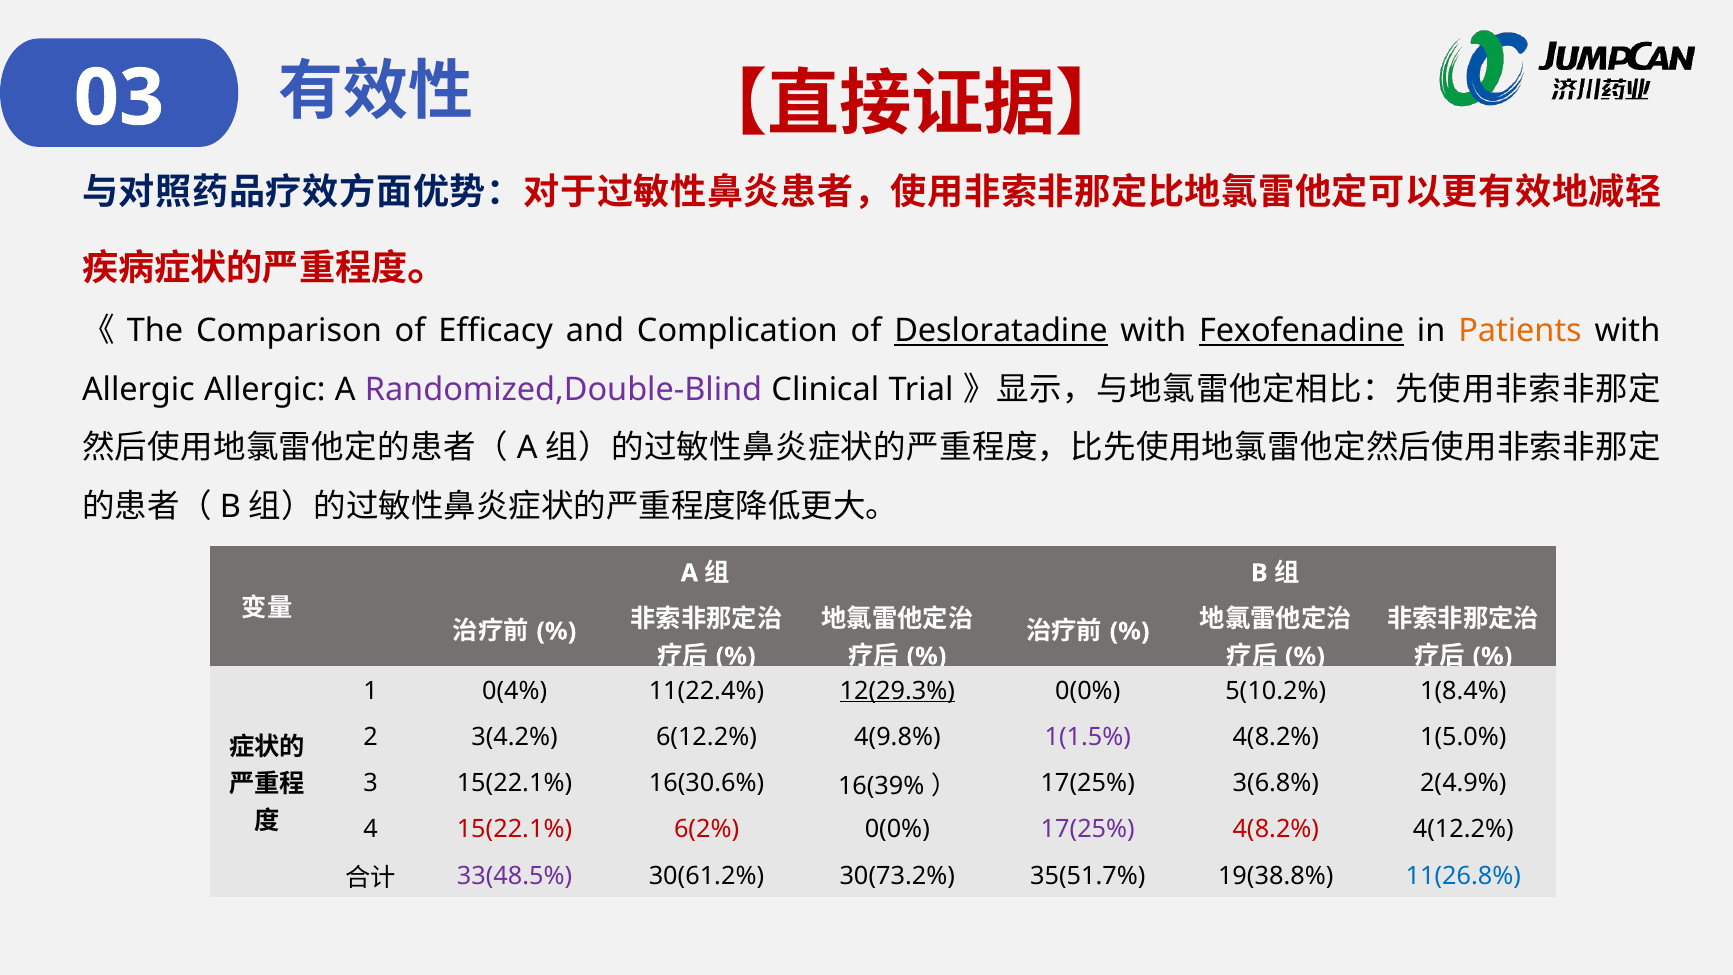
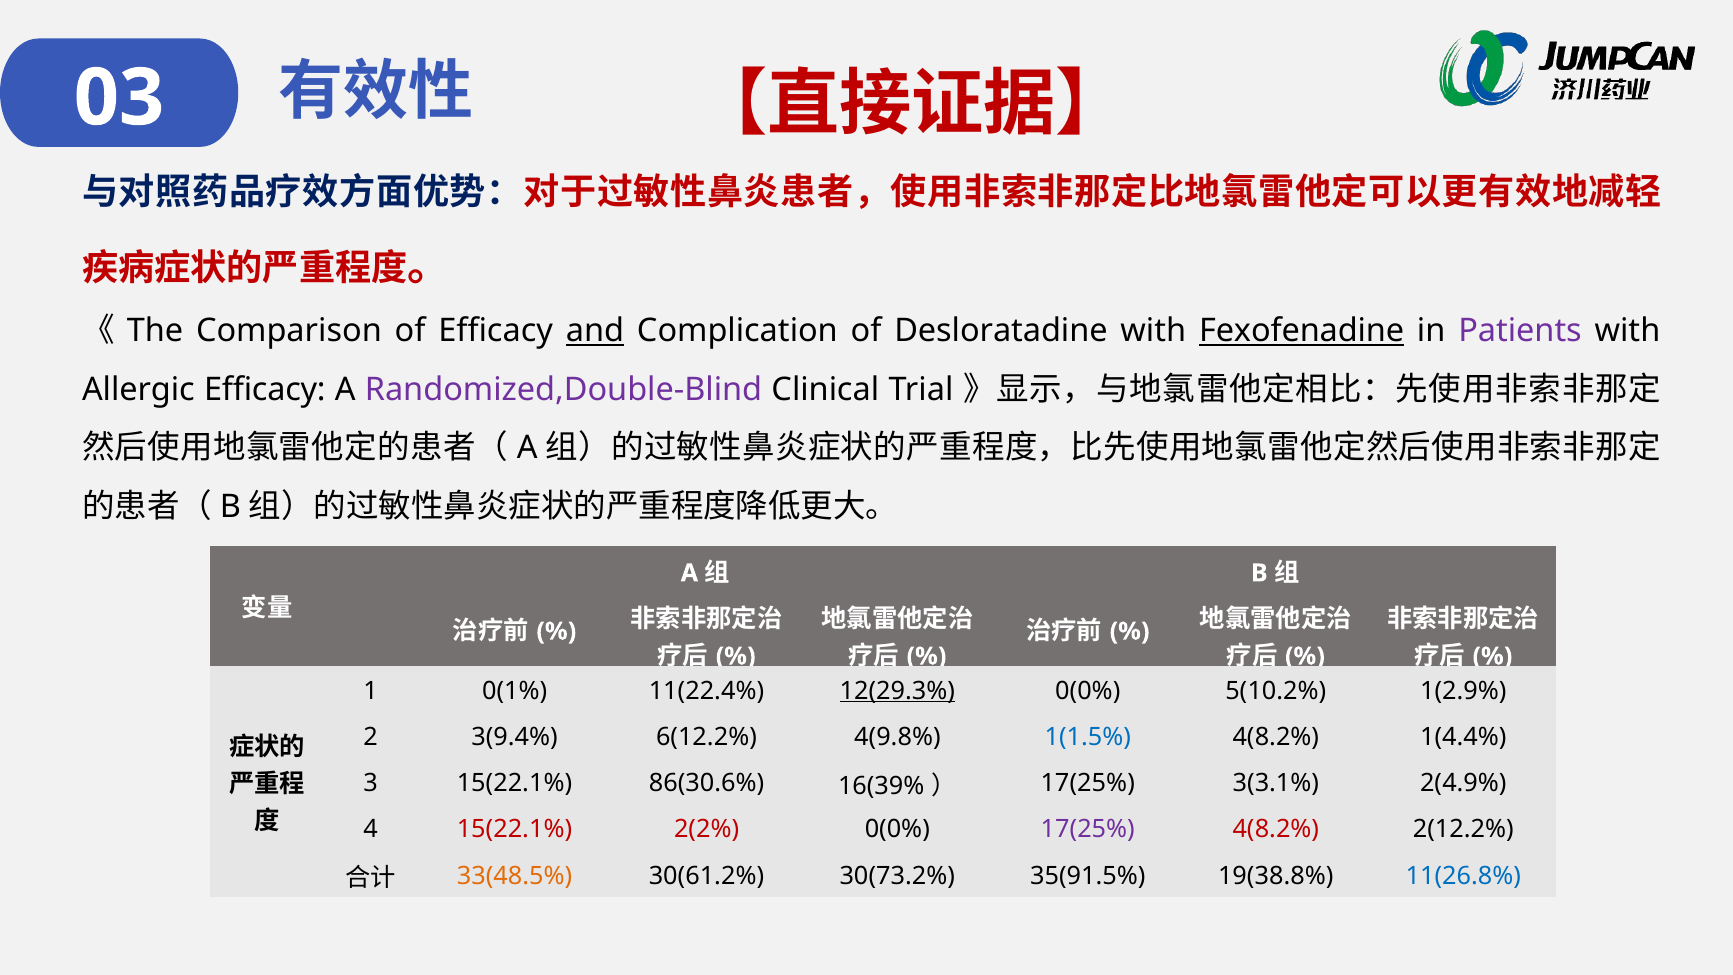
and underline: none -> present (595, 331)
Desloratadine underline: present -> none (1001, 331)
Patients colour: orange -> purple (1520, 331)
Allergic Allergic: Allergic -> Efficacy (265, 389)
0(4%: 0(4% -> 0(1% (515, 691)
1(8.4%: 1(8.4% -> 1(2.9% (1463, 691)
3(4.2%: 3(4.2% -> 3(9.4% (515, 737)
1(1.5% colour: purple -> blue (1088, 737)
1(5.0%: 1(5.0% -> 1(4.4% (1463, 737)
16(30.6%: 16(30.6% -> 86(30.6% (707, 783)
3(6.8%: 3(6.8% -> 3(3.1% (1276, 783)
6(2%: 6(2% -> 2(2% (707, 829)
4(12.2%: 4(12.2% -> 2(12.2% (1463, 829)
33(48.5% colour: purple -> orange (515, 876)
35(51.7%: 35(51.7% -> 35(91.5% (1088, 876)
